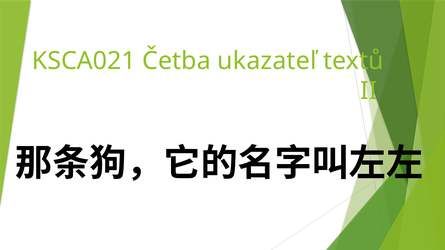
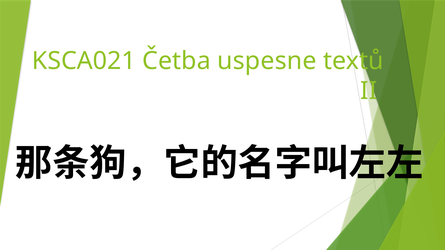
ukazateľ: ukazateľ -> uspesne (267, 61)
